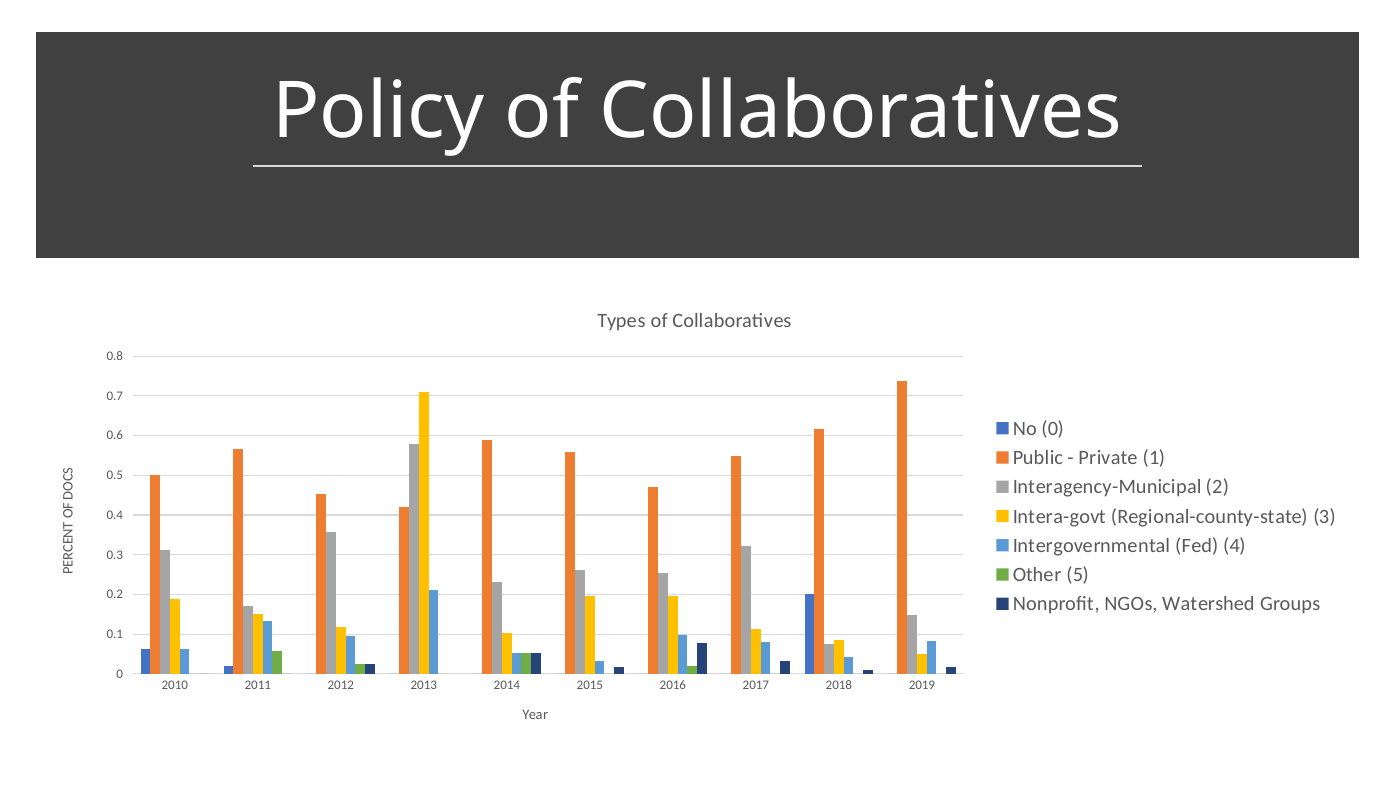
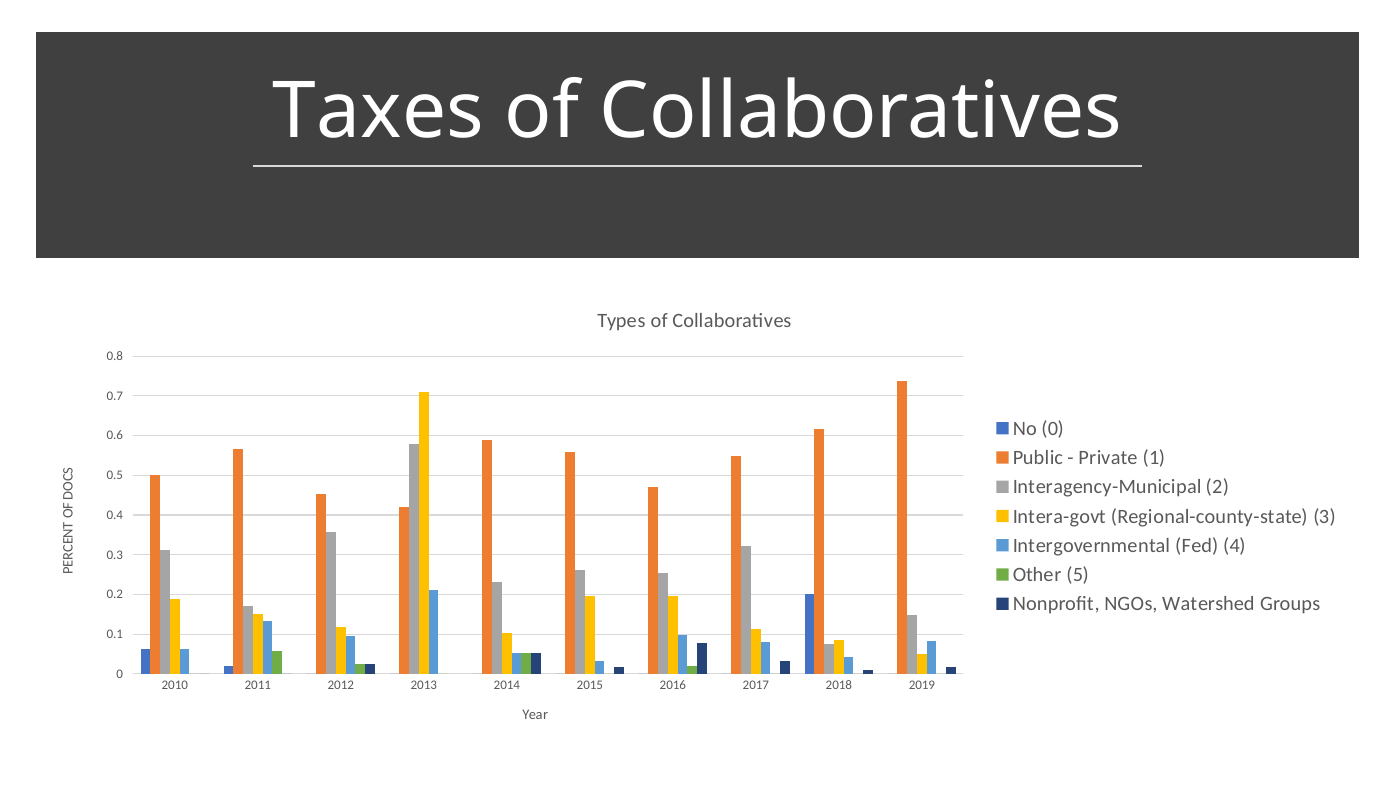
Policy: Policy -> Taxes (379, 112)
